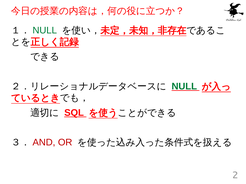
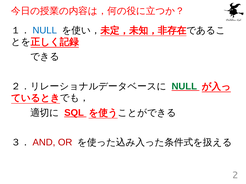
NULL colour: green -> blue (45, 30)
